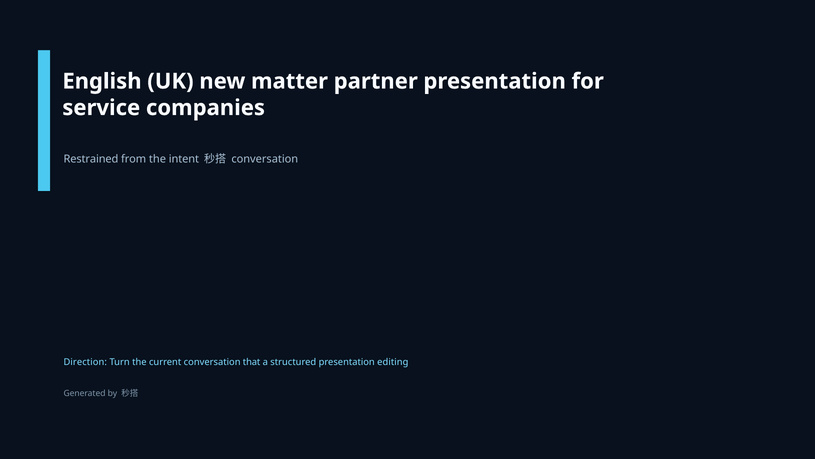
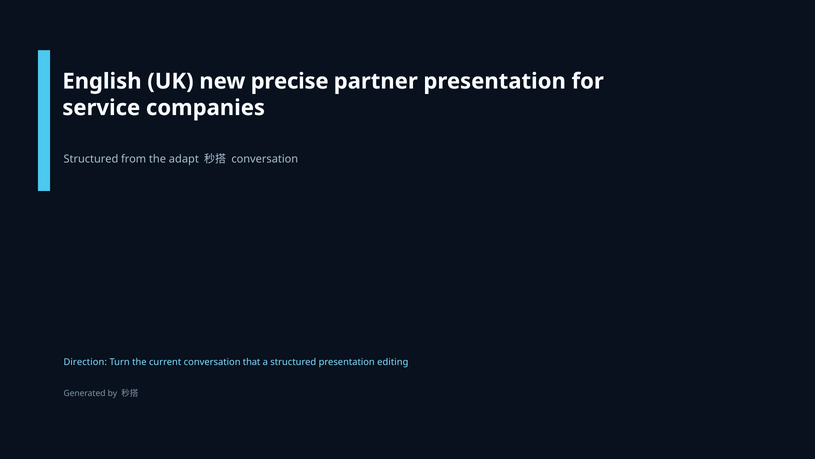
matter: matter -> precise (290, 81)
Restrained: Restrained -> Structured (91, 159)
intent: intent -> adapt (184, 159)
